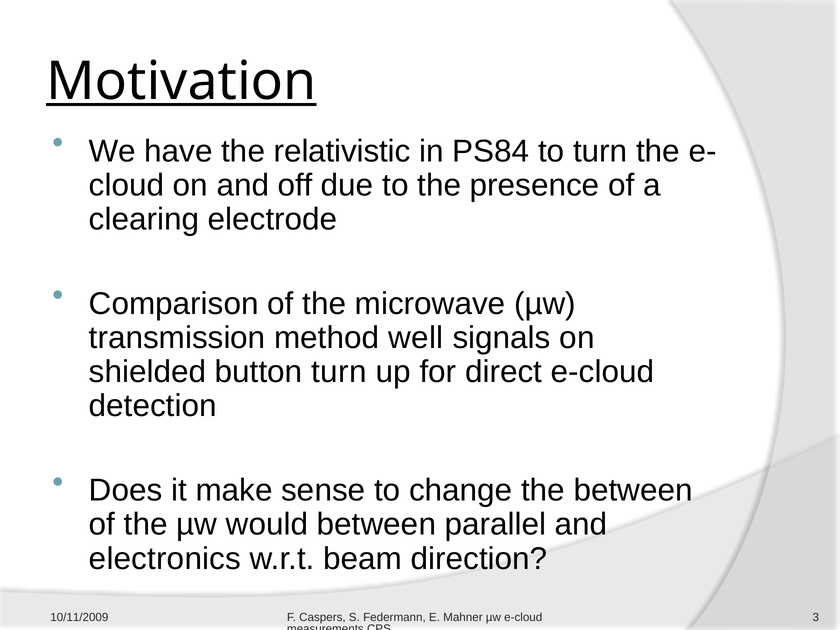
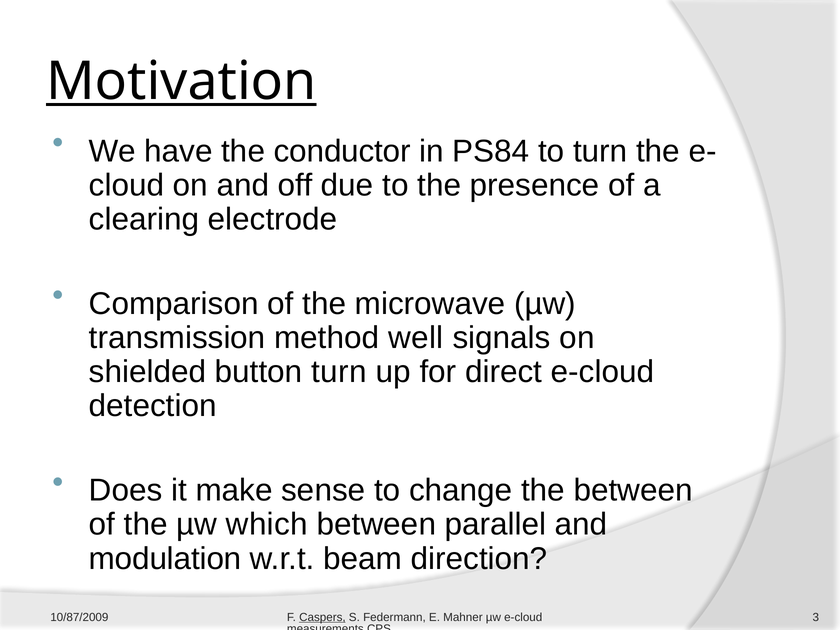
relativistic: relativistic -> conductor (342, 151)
would: would -> which (267, 525)
electronics: electronics -> modulation (165, 559)
10/11/2009: 10/11/2009 -> 10/87/2009 (79, 617)
Caspers underline: none -> present (322, 617)
